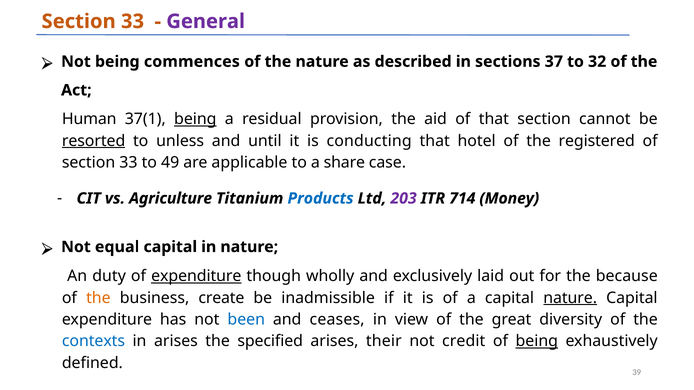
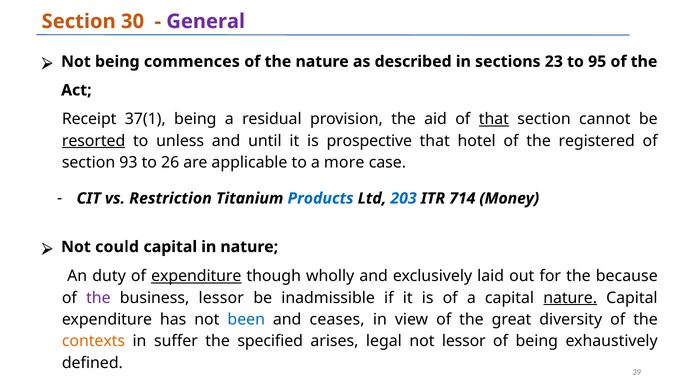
33: 33 -> 30 (133, 21)
37: 37 -> 23 (554, 62)
32: 32 -> 95 (597, 62)
Human: Human -> Receipt (89, 119)
being underline: present -> none (195, 119)
that underline: none -> present (494, 119)
conducting: conducting -> prospective (369, 141)
33: 33 -> 93 (128, 163)
49: 49 -> 26 (170, 163)
share: share -> more (344, 163)
Agriculture: Agriculture -> Restriction (170, 199)
203 colour: purple -> blue (404, 199)
equal: equal -> could (117, 247)
the colour: orange -> purple (98, 298)
business create: create -> lessor (221, 298)
contexts colour: blue -> orange (93, 342)
in arises: arises -> suffer (176, 342)
their: their -> legal (384, 342)
not credit: credit -> lessor (464, 342)
being underline: present -> none (537, 342)
